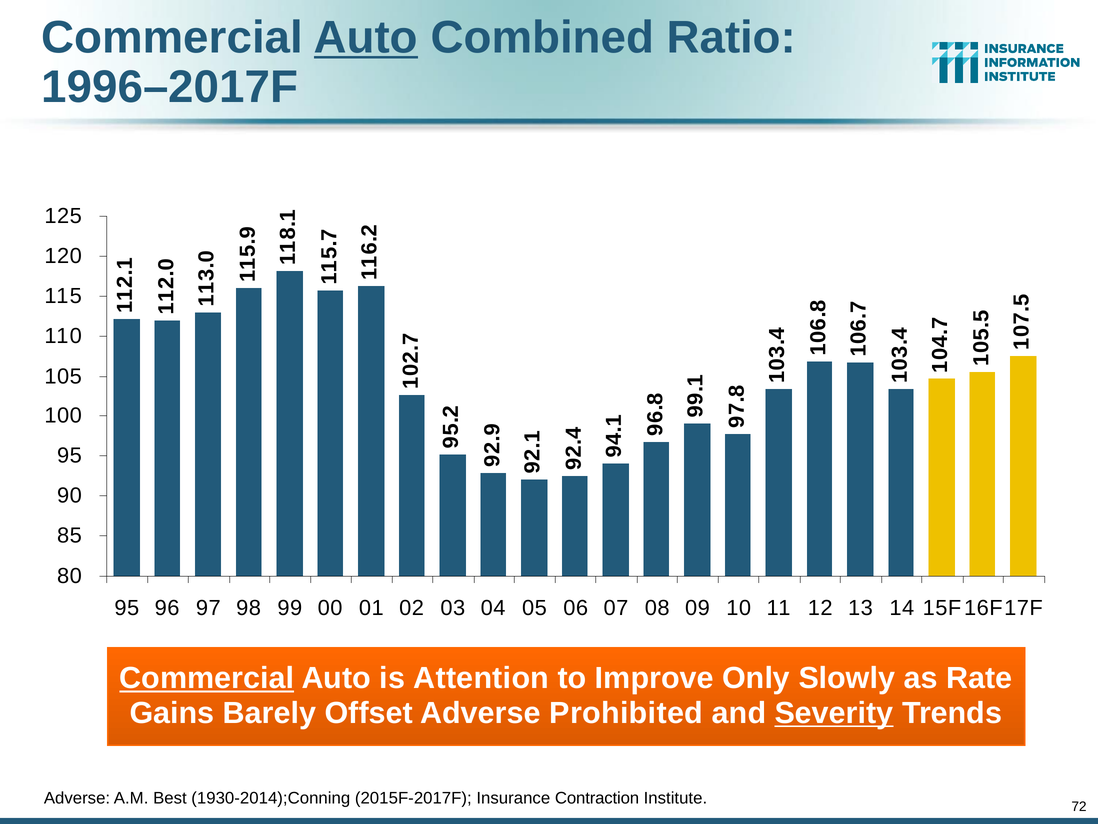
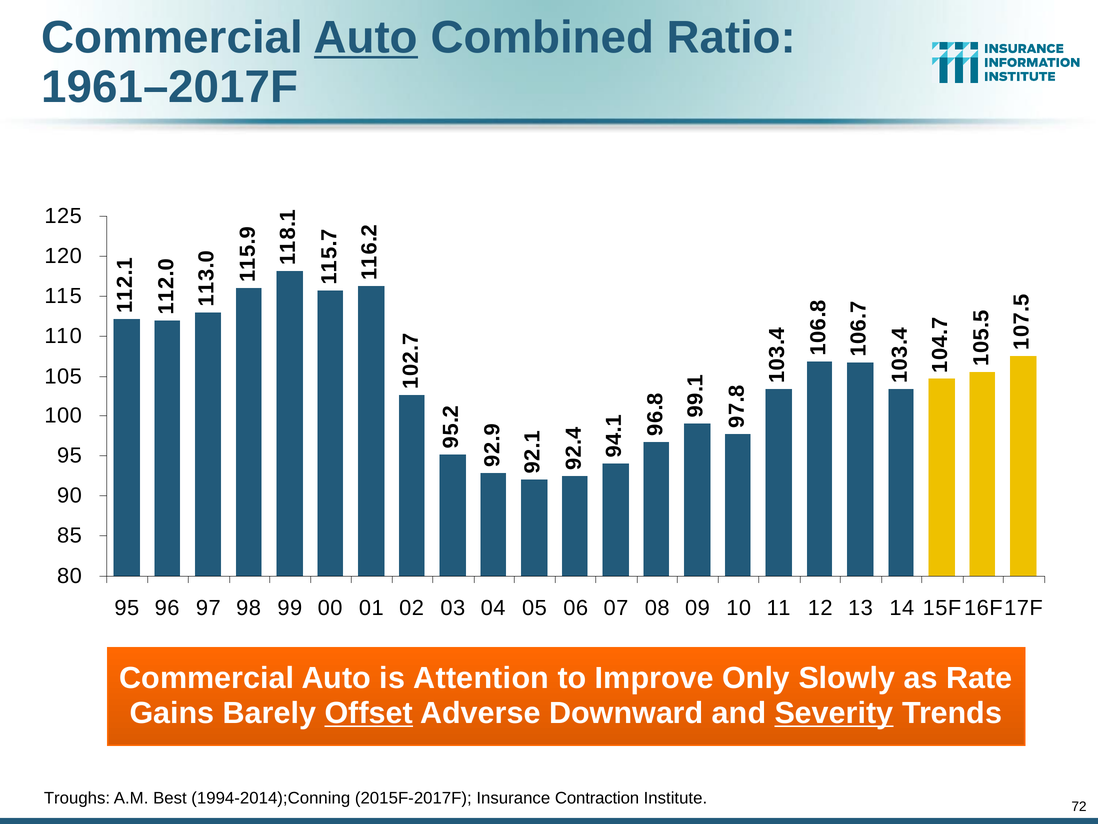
1996–2017F: 1996–2017F -> 1961–2017F (170, 87)
Commercial underline: present -> none (207, 678)
Offset underline: none -> present (369, 713)
Prohibited: Prohibited -> Downward (626, 713)
Adverse: Adverse -> Troughs (77, 798)
1930-2014);Conning: 1930-2014);Conning -> 1994-2014);Conning (271, 798)
